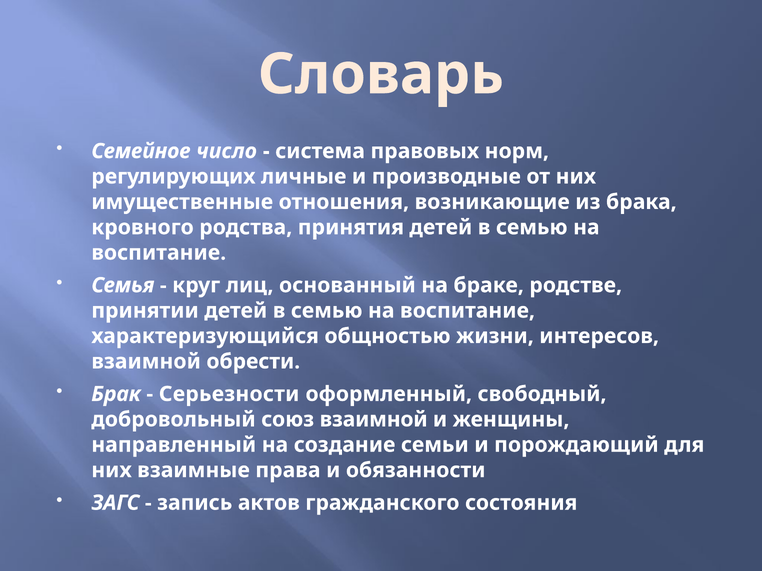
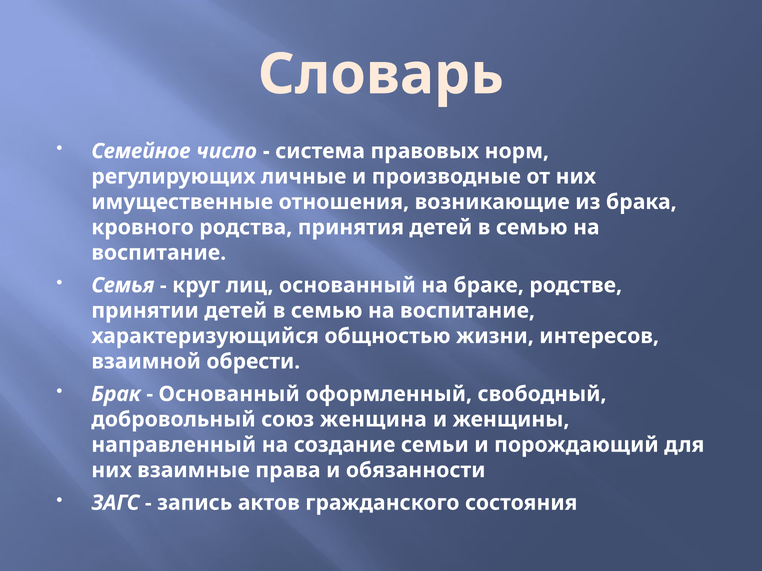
Серьезности: Серьезности -> Основанный (229, 394)
союз взаимной: взаимной -> женщина (373, 420)
